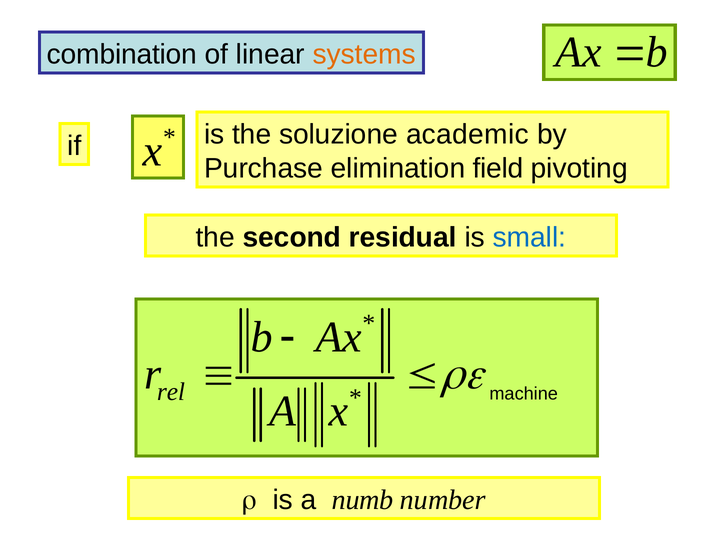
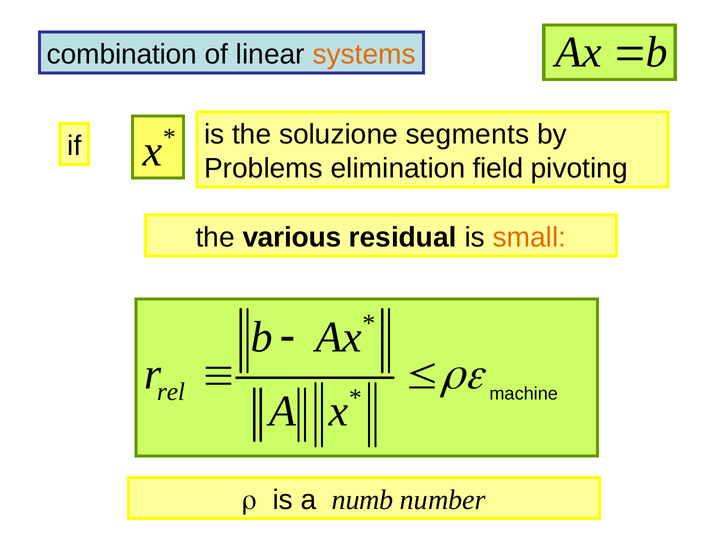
academic: academic -> segments (467, 134)
Purchase: Purchase -> Problems (264, 168)
second: second -> various (292, 237)
small colour: blue -> orange (529, 237)
